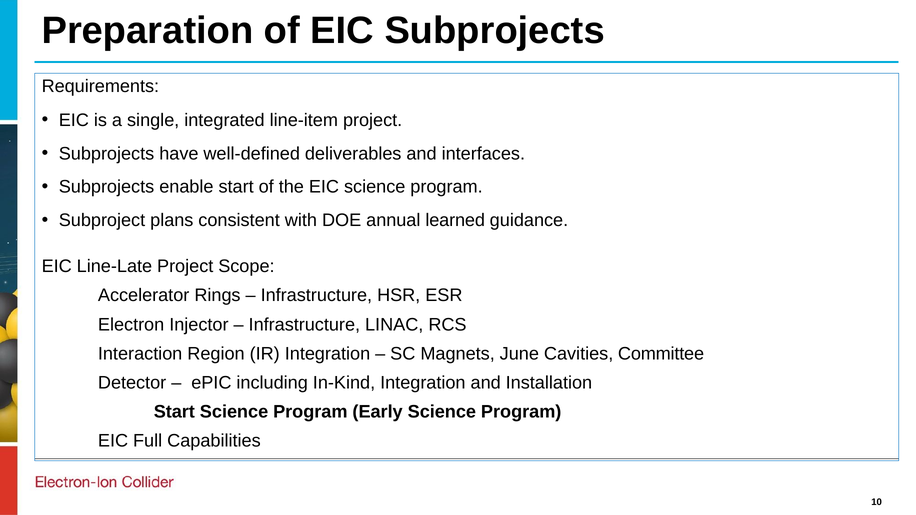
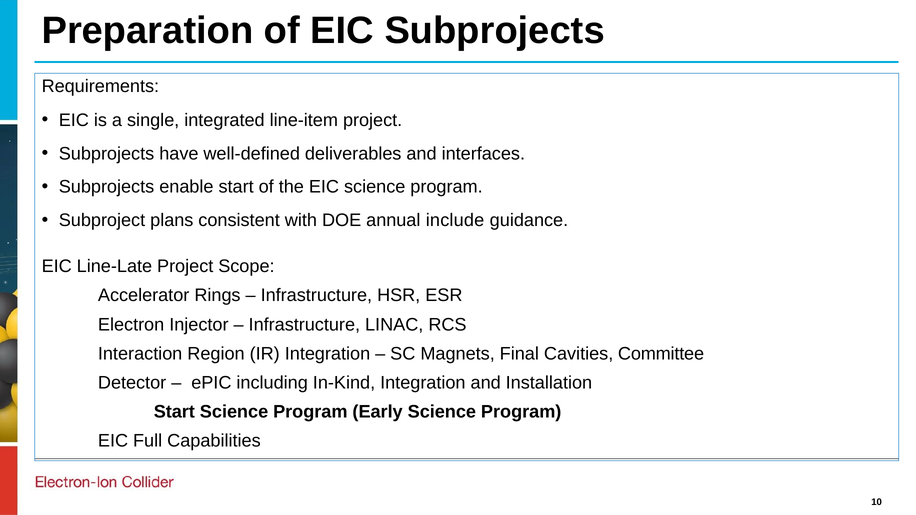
learned: learned -> include (455, 221)
June: June -> Final (519, 354)
